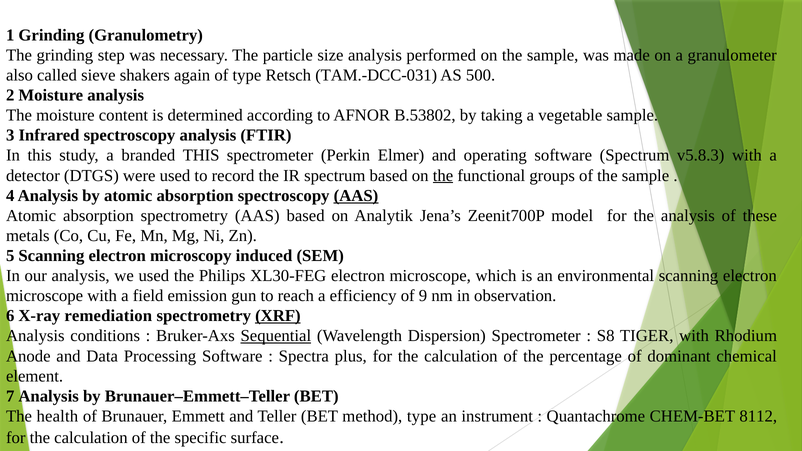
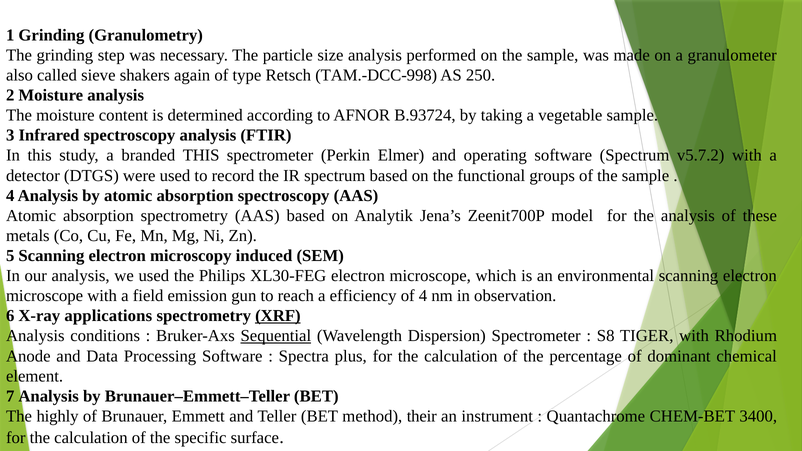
TAM.-DCC-031: TAM.-DCC-031 -> TAM.-DCC-998 (376, 75)
500: 500 -> 250 (481, 75)
B.53802: B.53802 -> B.93724 (425, 115)
v5.8.3: v5.8.3 -> v5.7.2 (701, 156)
the underline: present -> none (443, 176)
AAS underline: present -> none (356, 196)
of 9: 9 -> 4 (423, 296)
remediation: remediation -> applications (108, 316)
health: health -> highly (58, 416)
method type: type -> their (422, 416)
8112: 8112 -> 3400 (758, 416)
